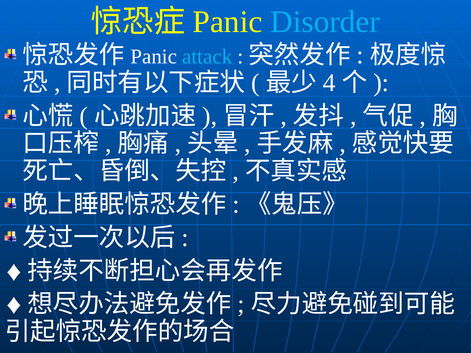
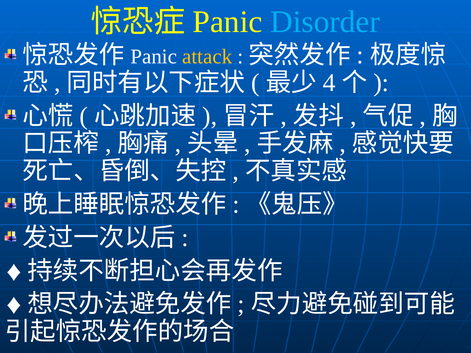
attack colour: light blue -> yellow (207, 57)
